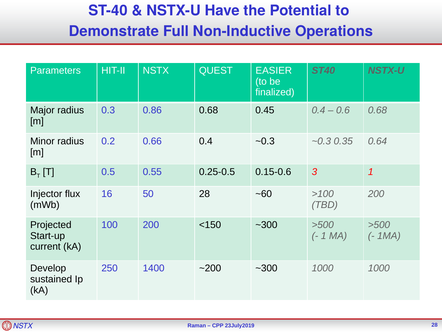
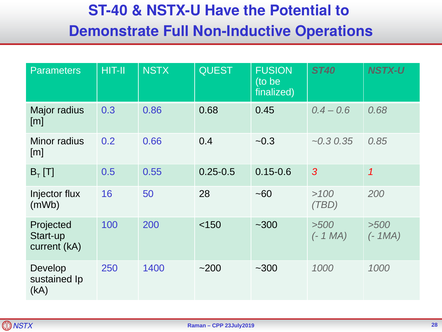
EASIER: EASIER -> FUSION (274, 70)
0.64: 0.64 -> 0.85 (377, 141)
